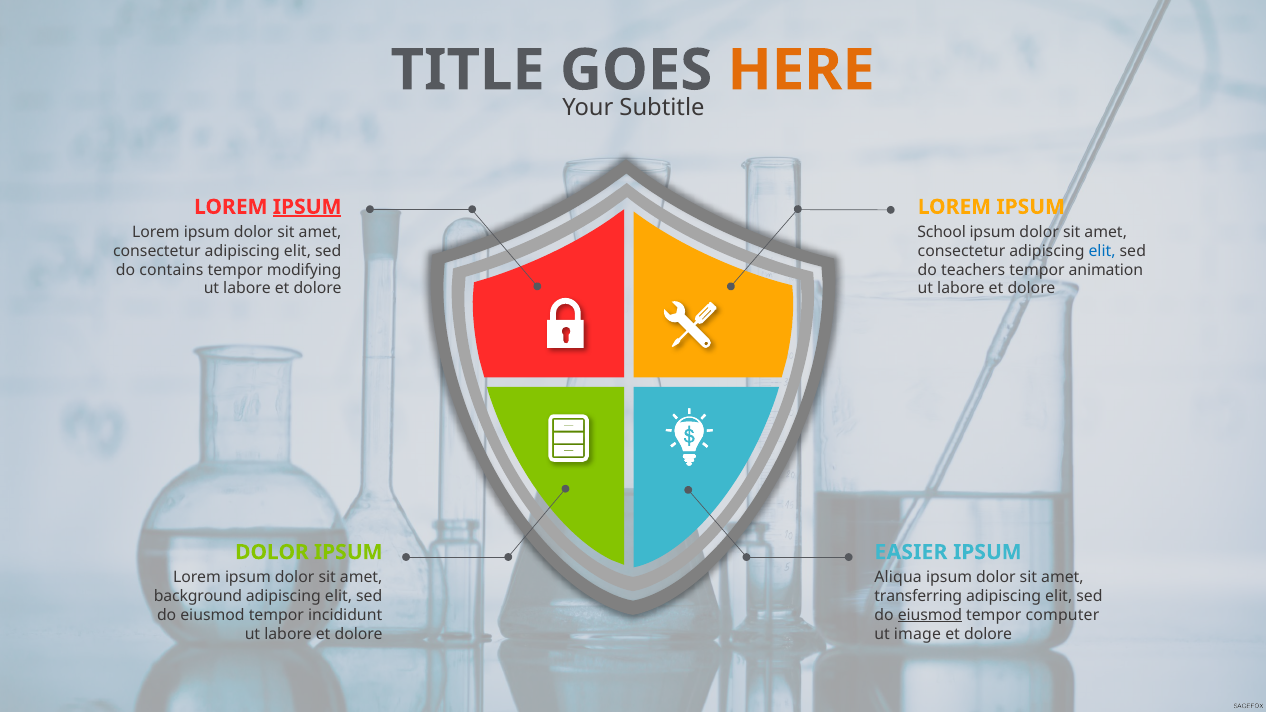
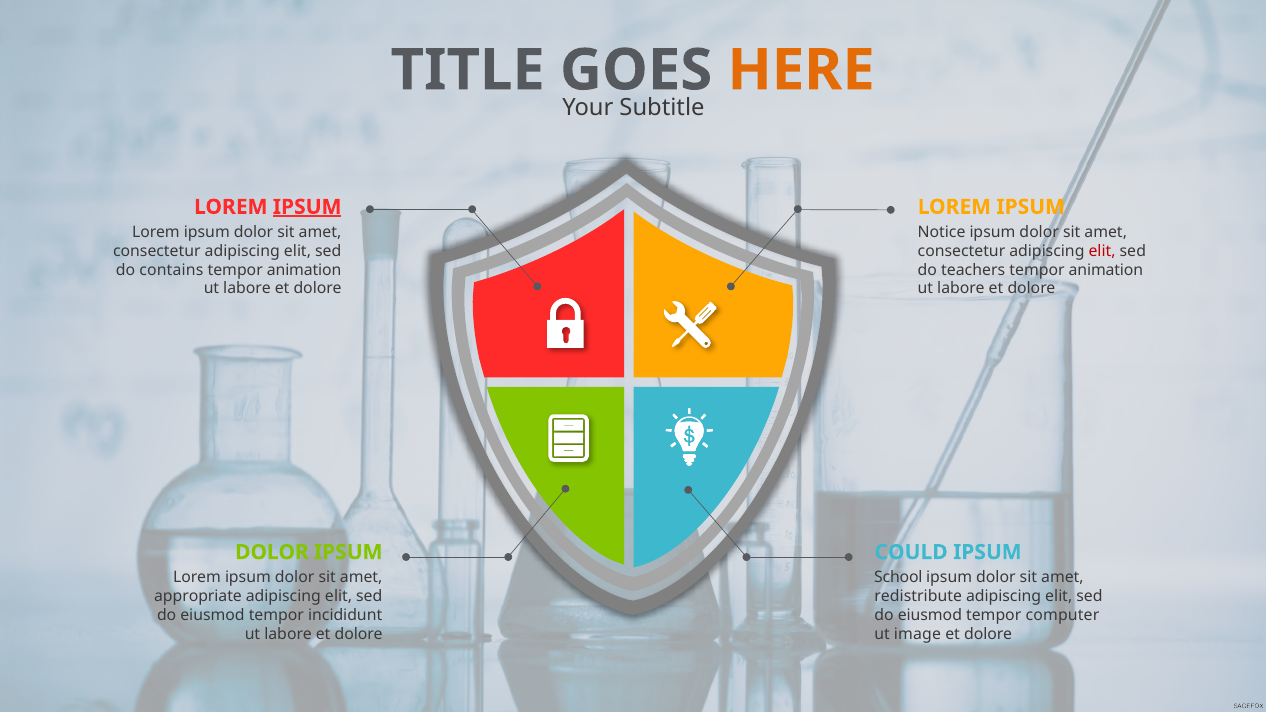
School: School -> Notice (942, 232)
elit colour: blue -> red (1102, 251)
modifying: modifying -> animation (304, 270)
EASIER: EASIER -> COULD (911, 552)
Aliqua: Aliqua -> School (898, 577)
background: background -> appropriate (198, 596)
transferring: transferring -> redistribute (918, 596)
eiusmod underline: present -> none (930, 615)
